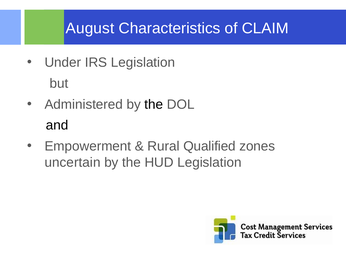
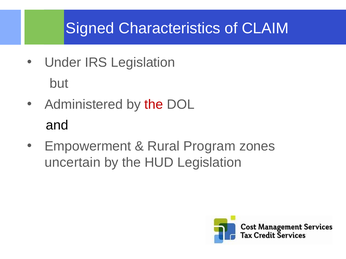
August: August -> Signed (90, 28)
the colour: black -> red (154, 105)
Qualified: Qualified -> Program (209, 146)
